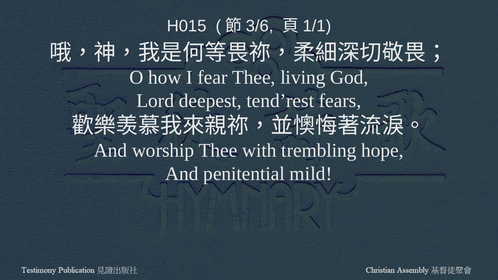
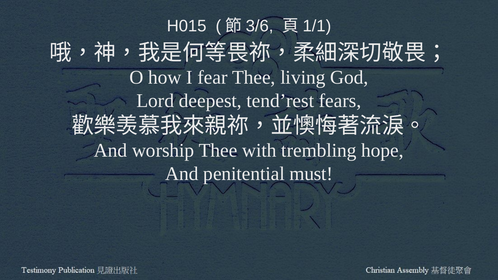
mild: mild -> must (311, 174)
